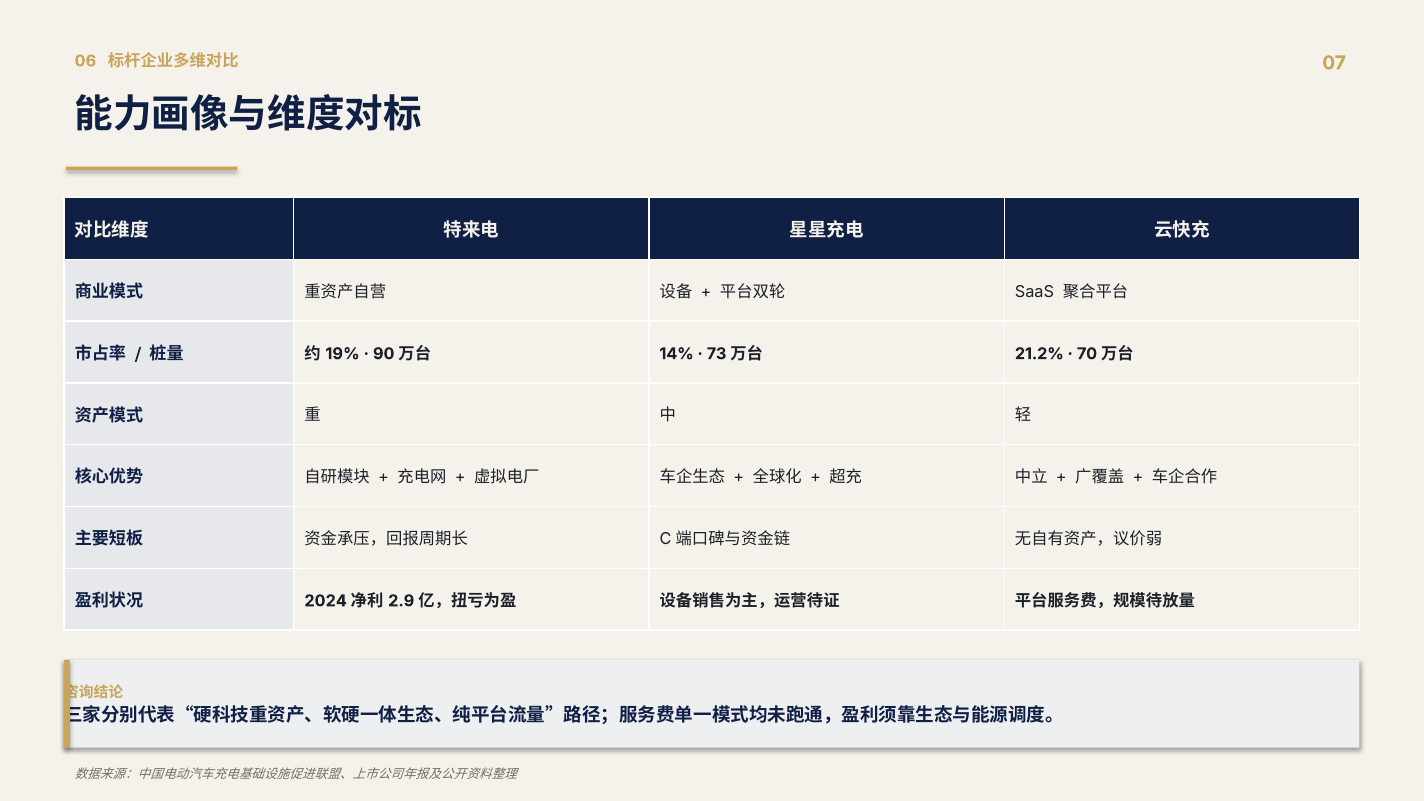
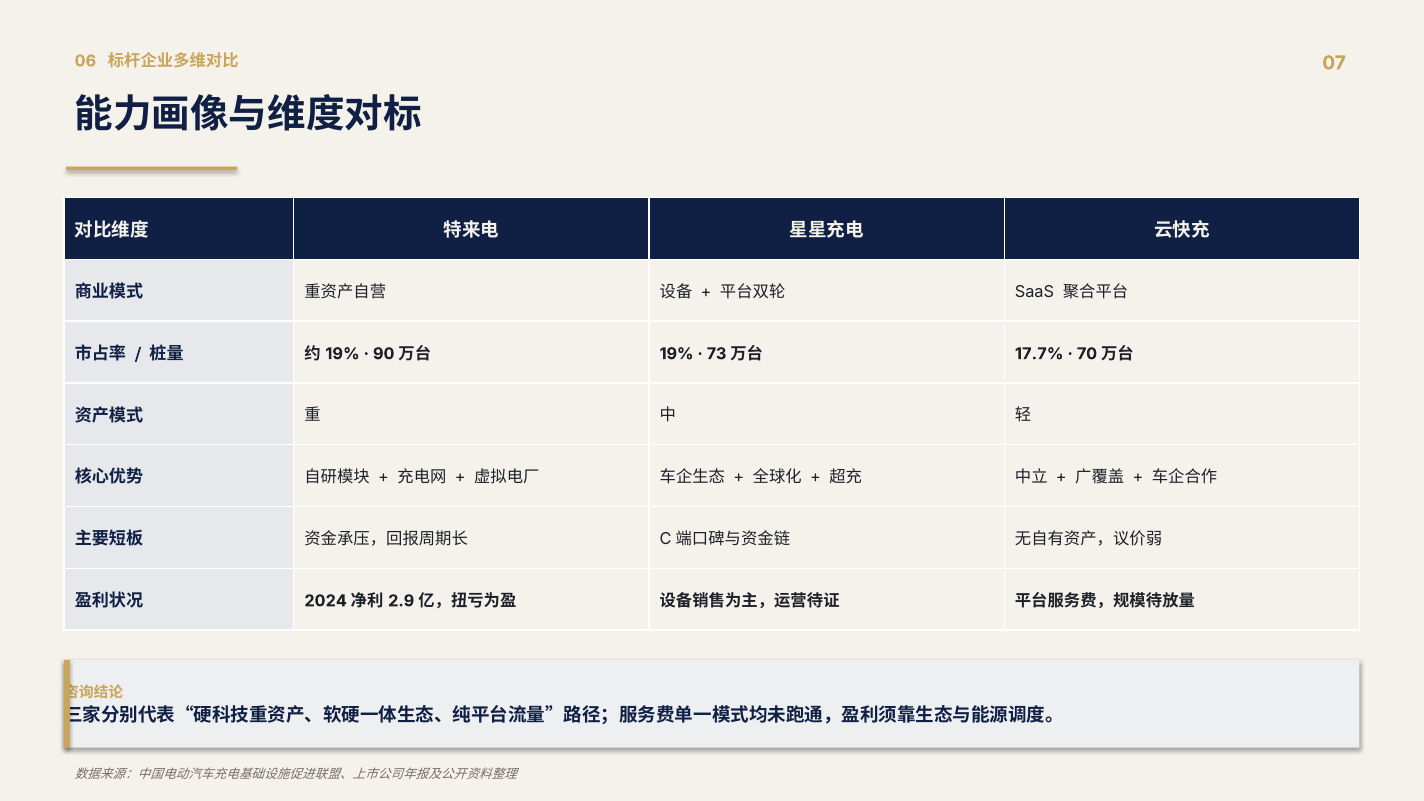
14%: 14% -> 19% (677, 354)
21.2%: 21.2% -> 17.7% (1039, 354)
